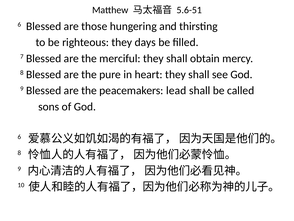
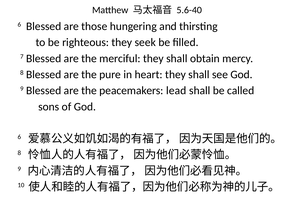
5.6-51: 5.6-51 -> 5.6-40 (189, 10)
days: days -> seek (145, 42)
